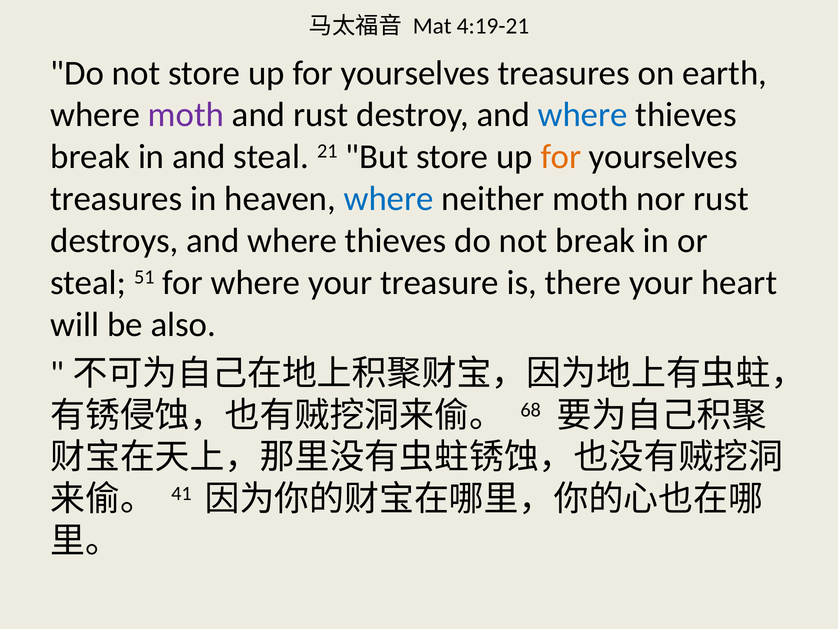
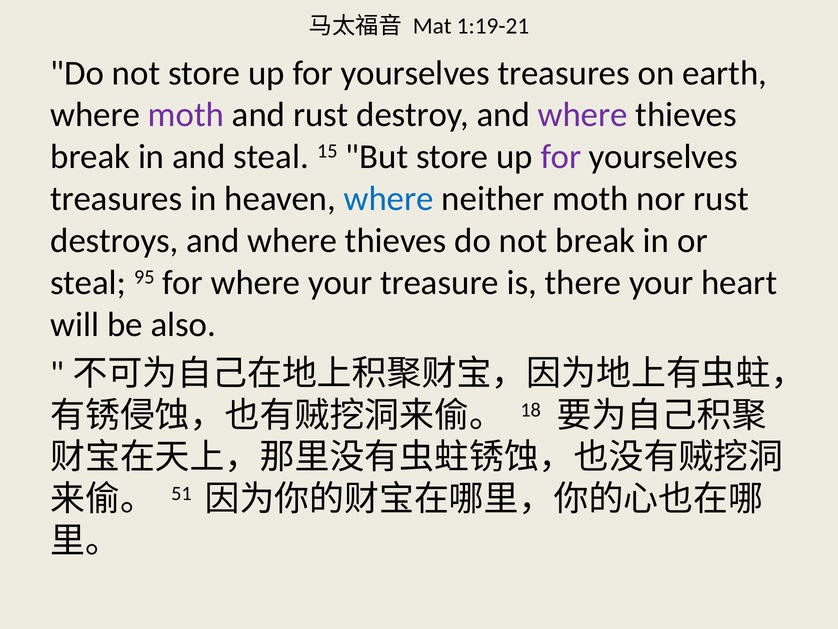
4:19-21: 4:19-21 -> 1:19-21 (493, 26)
where colour: blue -> purple (583, 115)
21: 21 -> 15 (327, 151)
for colour: orange -> purple (561, 157)
51: 51 -> 95 (144, 277)
68: 68 -> 18 (531, 410)
41: 41 -> 51 (181, 493)
